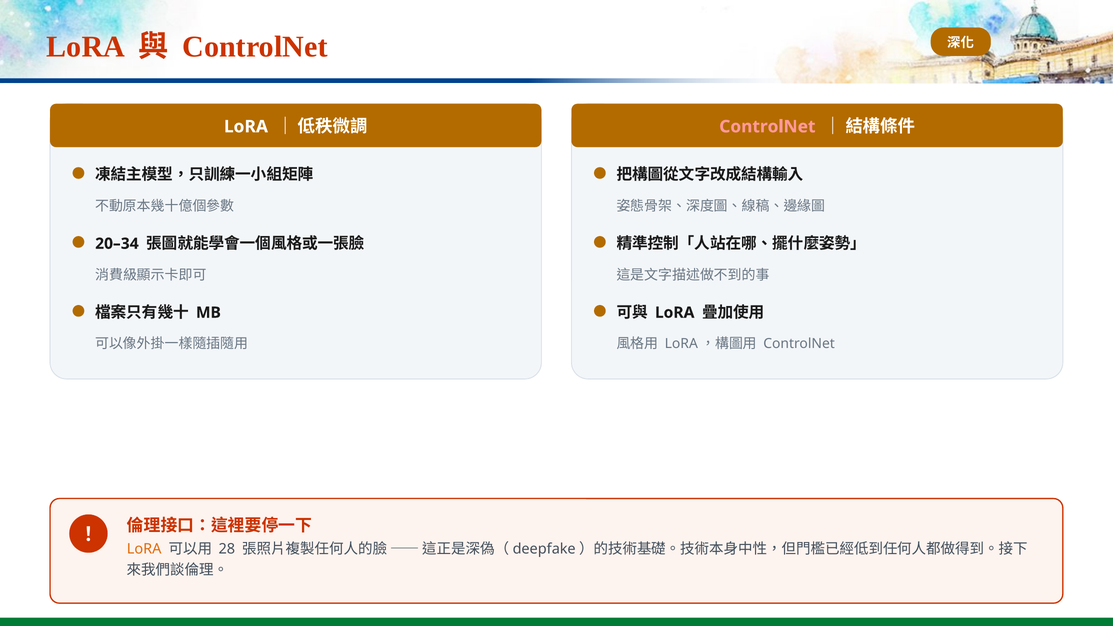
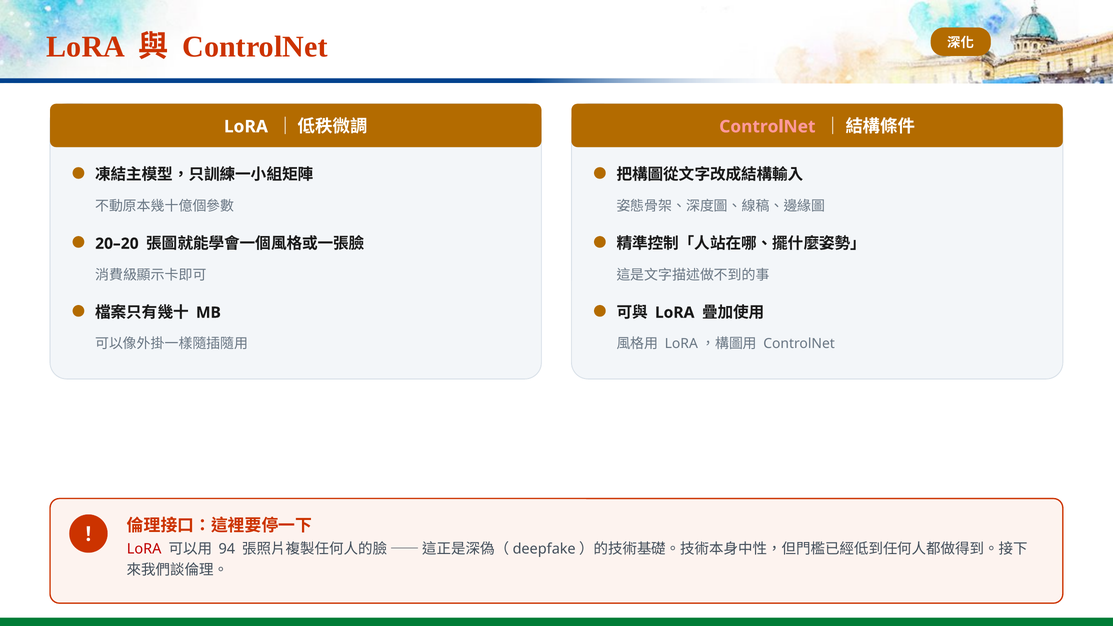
20–34: 20–34 -> 20–20 (117, 244)
LoRA colour: orange -> red (144, 549)
28: 28 -> 94 (227, 549)
